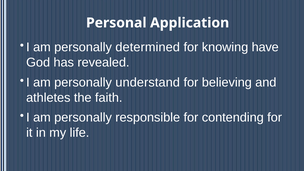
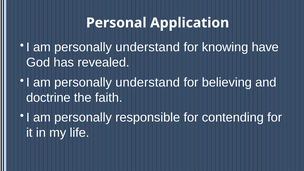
determined: determined -> understand (148, 47)
athletes: athletes -> doctrine (48, 98)
